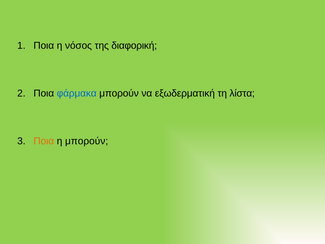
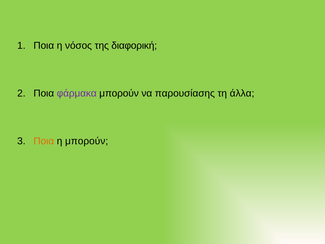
φάρμακα colour: blue -> purple (77, 93)
εξωδερματική: εξωδερματική -> παρουσίασης (185, 93)
λίστα: λίστα -> άλλα (242, 93)
